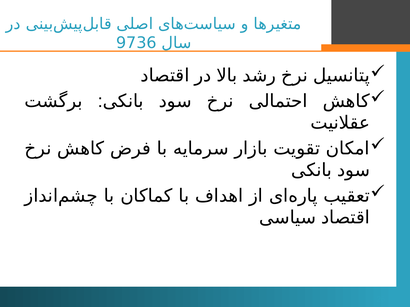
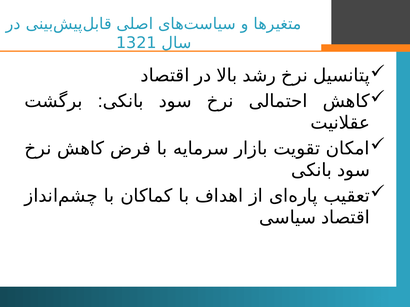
9736: 9736 -> 1321 (136, 43)
